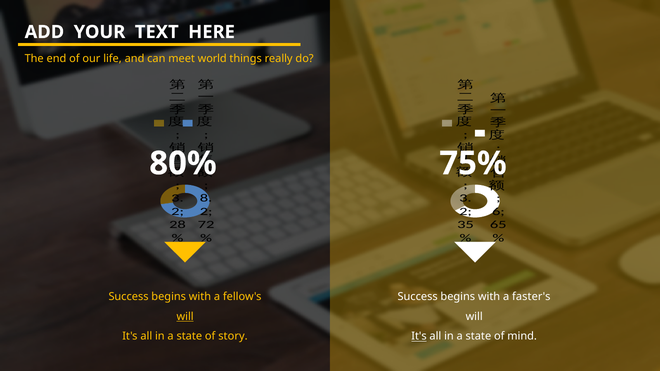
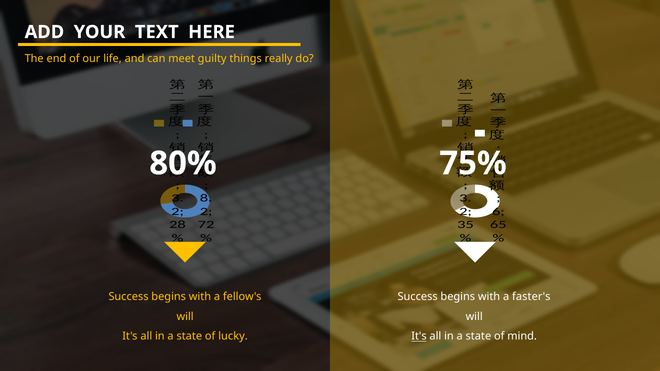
world: world -> guilty (212, 58)
will underline: present -> none (185, 317)
story: story -> lucky (233, 337)
